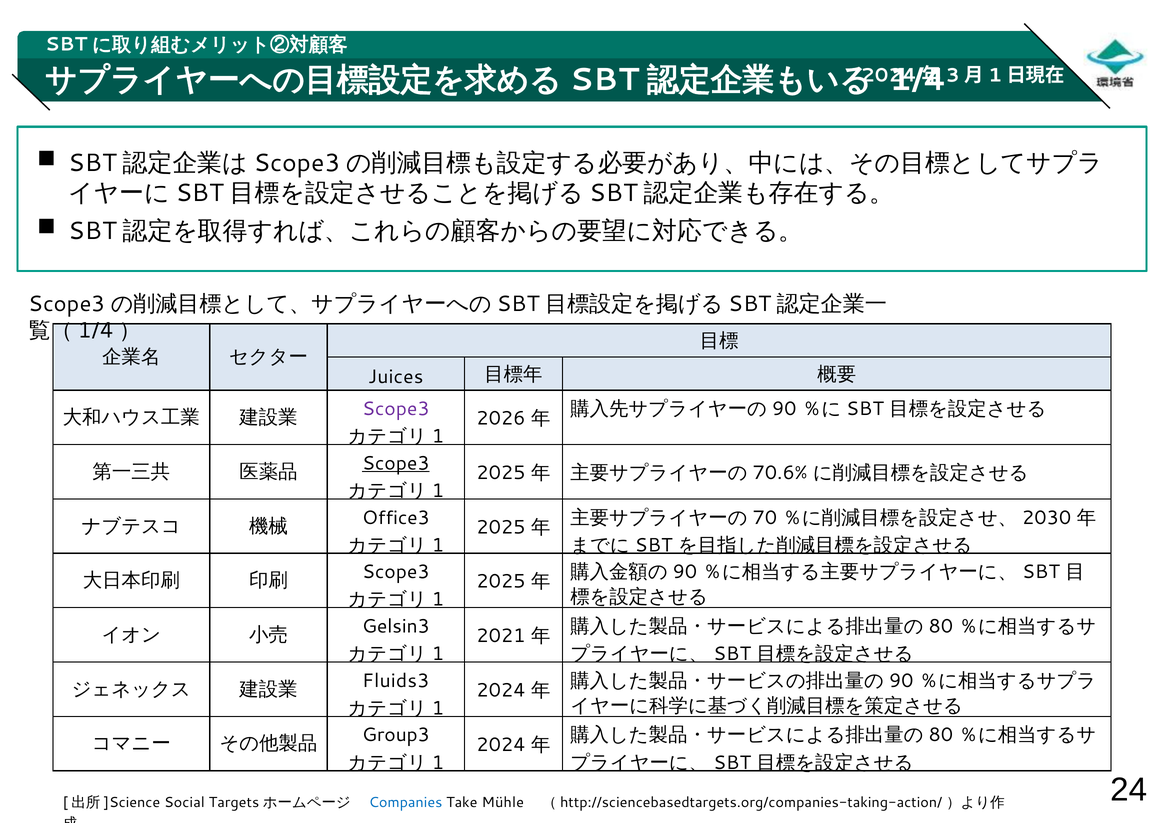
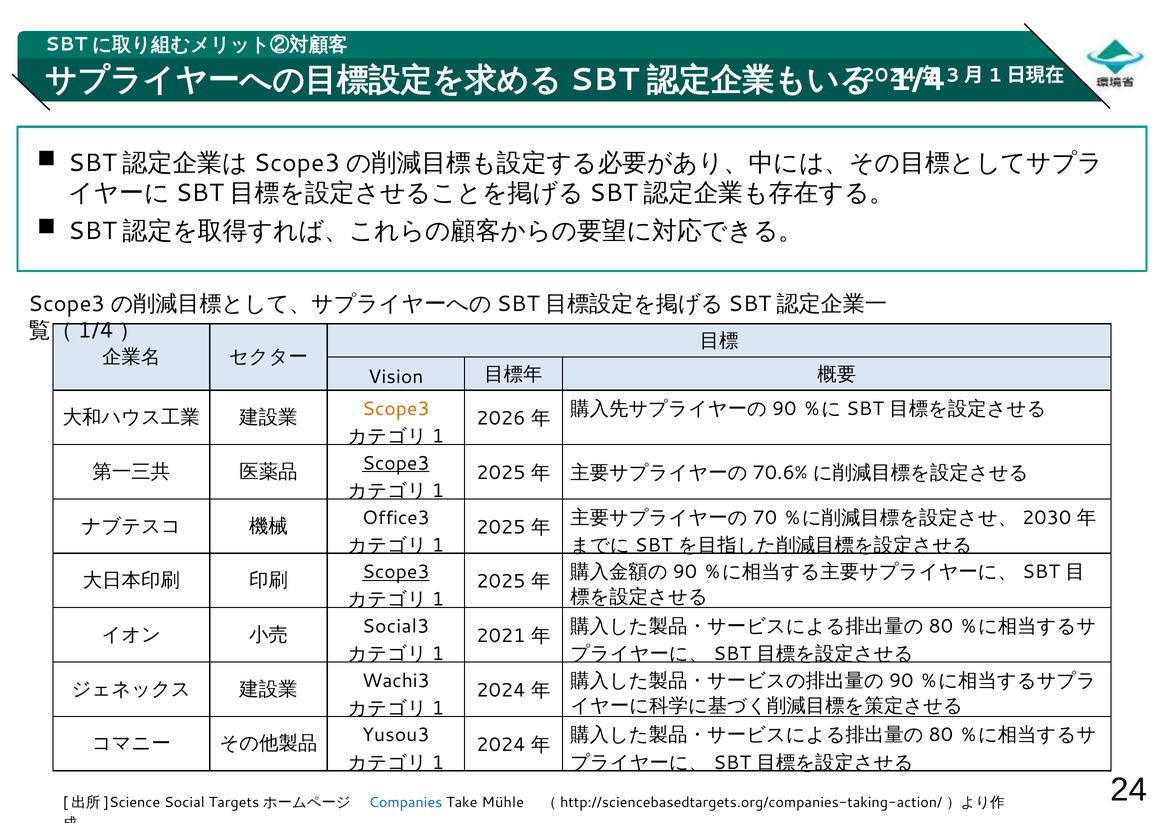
Juices: Juices -> Vision (396, 377)
Scope3 colour: purple -> orange (396, 409)
Scope3 underline: none -> present (396, 572)
Gelsin3: Gelsin3 -> Social3 (396, 626)
Fluids3: Fluids3 -> Wachi3 (396, 681)
Group3: Group3 -> Yusou3 (396, 735)
